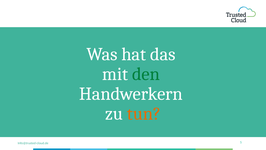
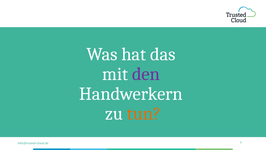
den colour: green -> purple (146, 74)
